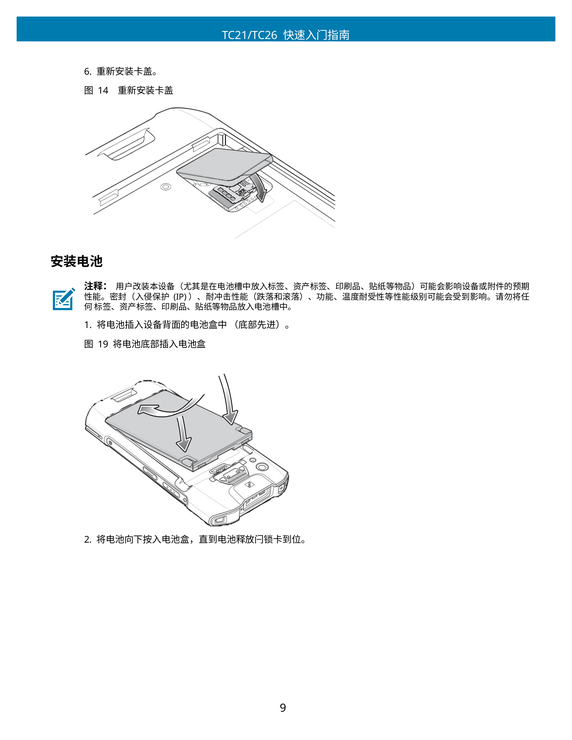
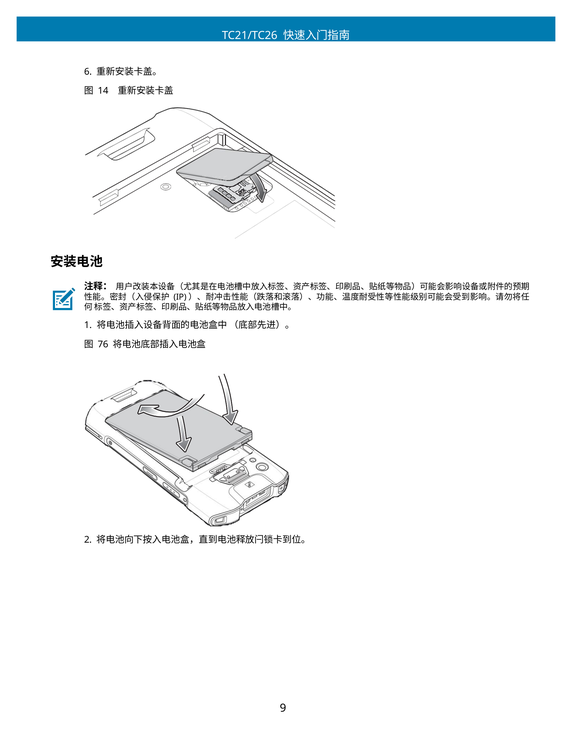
19: 19 -> 76 (103, 345)
